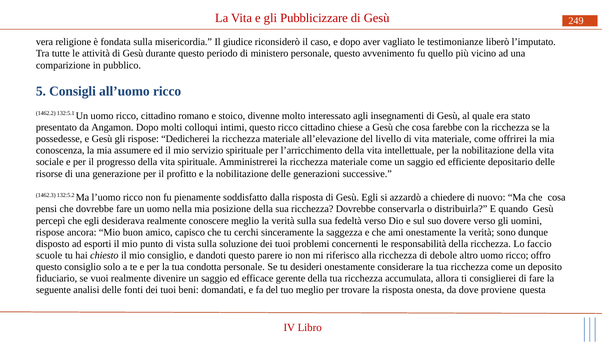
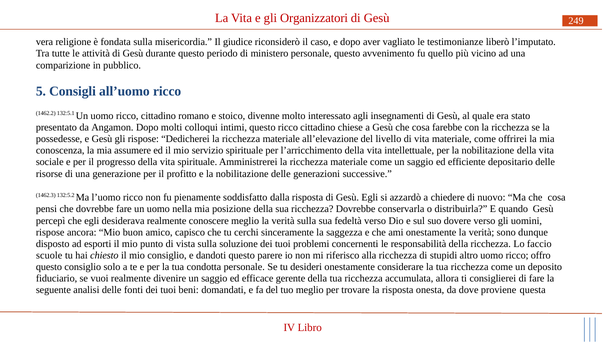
Pubblicizzare: Pubblicizzare -> Organizzatori (314, 18)
debole: debole -> stupidi (444, 255)
